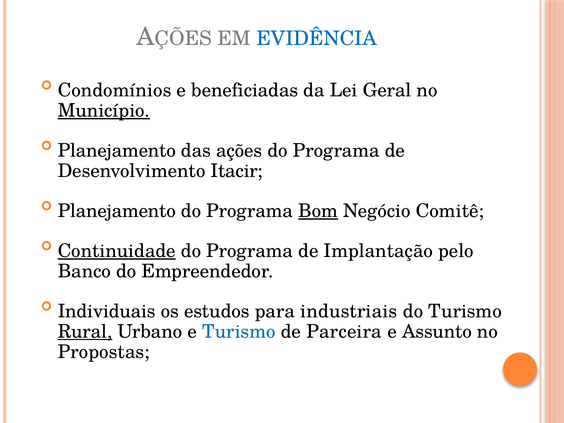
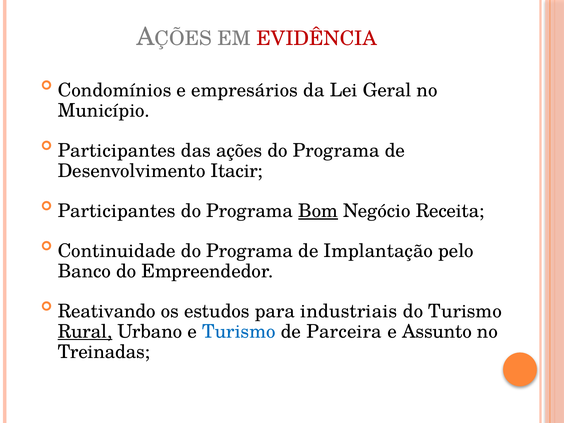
EVIDÊNCIA colour: blue -> red (317, 38)
beneficiadas: beneficiadas -> empresários (245, 90)
Município underline: present -> none (104, 111)
Planejamento: Planejamento -> Participantes (117, 151)
Planejamento: Planejamento -> Participantes (117, 211)
Comitê: Comitê -> Receita (450, 211)
Continuidade underline: present -> none (117, 251)
Individuais: Individuais -> Reativando (107, 311)
Propostas: Propostas -> Treinadas (104, 352)
